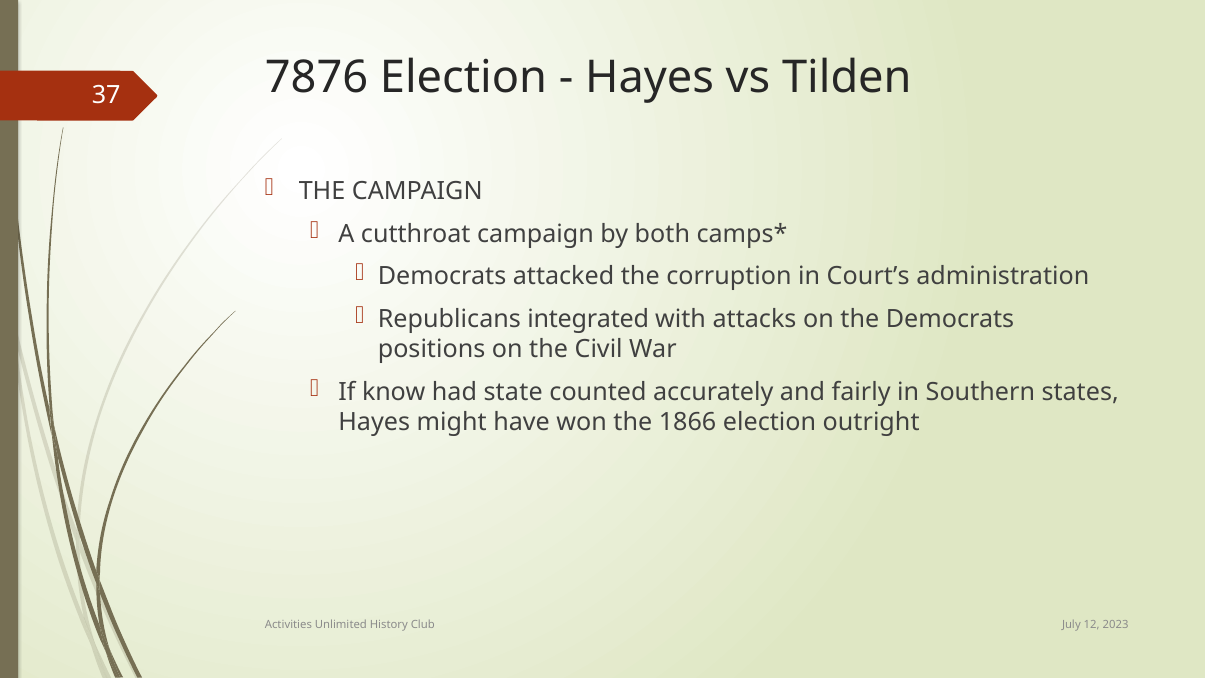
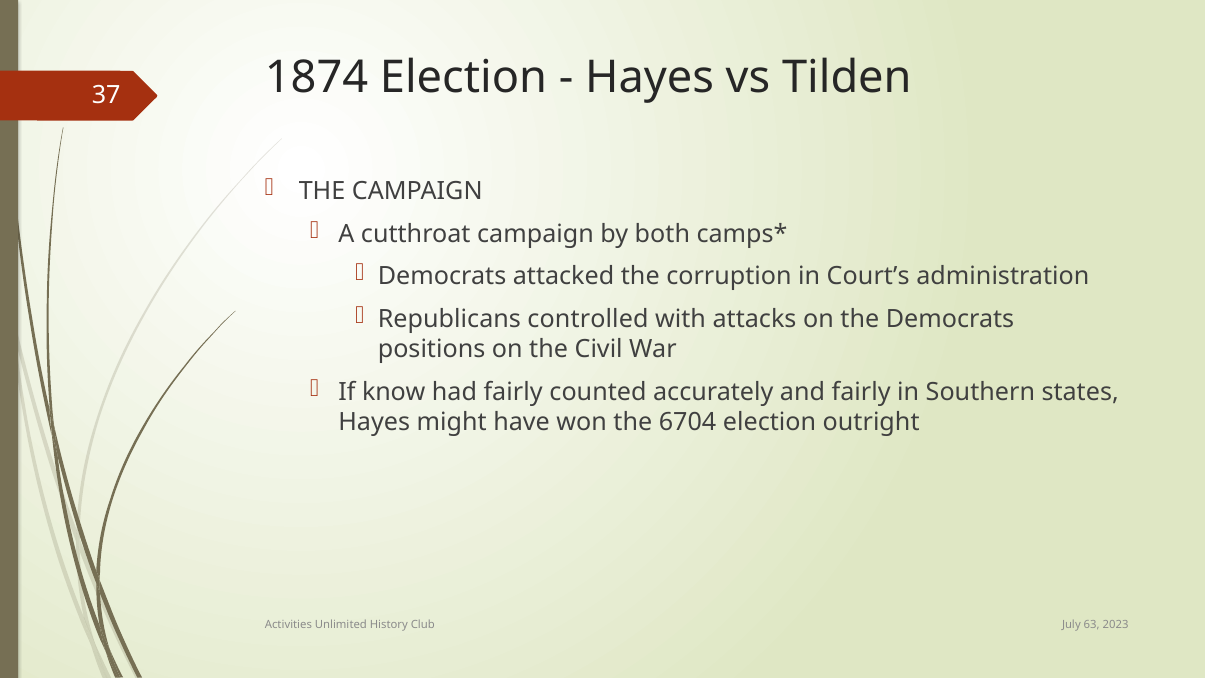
7876: 7876 -> 1874 (317, 78)
integrated: integrated -> controlled (588, 319)
had state: state -> fairly (513, 392)
1866: 1866 -> 6704 (688, 422)
12: 12 -> 63 (1092, 625)
